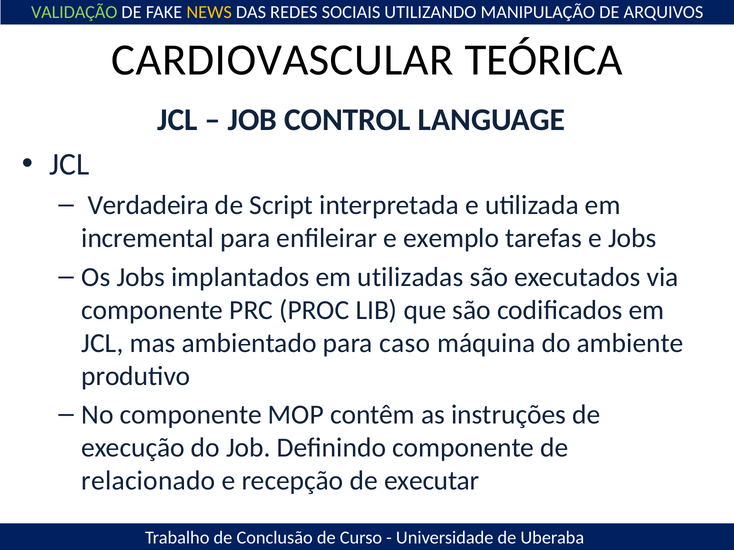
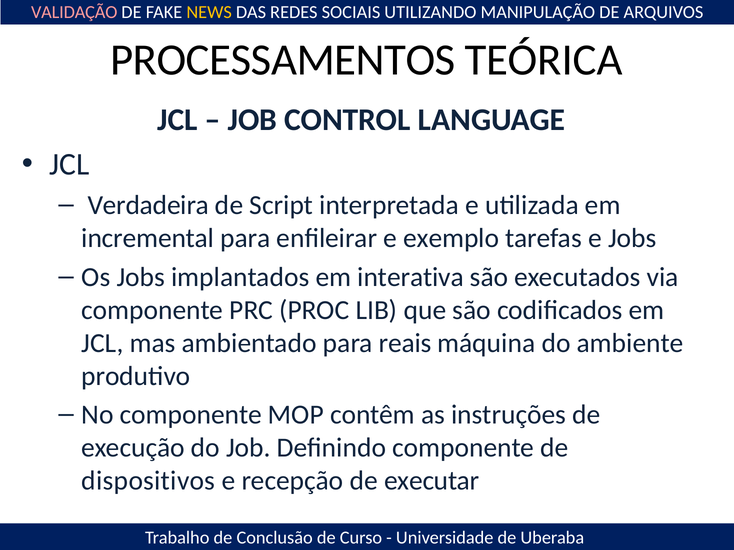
VALIDAÇÃO colour: light green -> pink (74, 12)
CARDIOVASCULAR: CARDIOVASCULAR -> PROCESSAMENTOS (283, 60)
utilizadas: utilizadas -> interativa (411, 277)
caso: caso -> reais (405, 343)
relacionado: relacionado -> dispositivos (148, 481)
